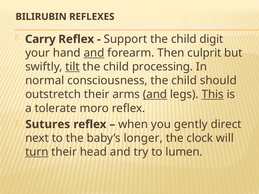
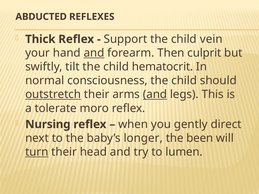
BILIRUBIN: BILIRUBIN -> ABDUCTED (41, 17)
Carry: Carry -> Thick (40, 39)
digit: digit -> vein (211, 39)
tilt underline: present -> none (72, 67)
processing: processing -> hematocrit (163, 67)
outstretch underline: none -> present (53, 95)
This underline: present -> none (213, 95)
Sutures: Sutures -> Nursing (48, 124)
clock: clock -> been (200, 138)
